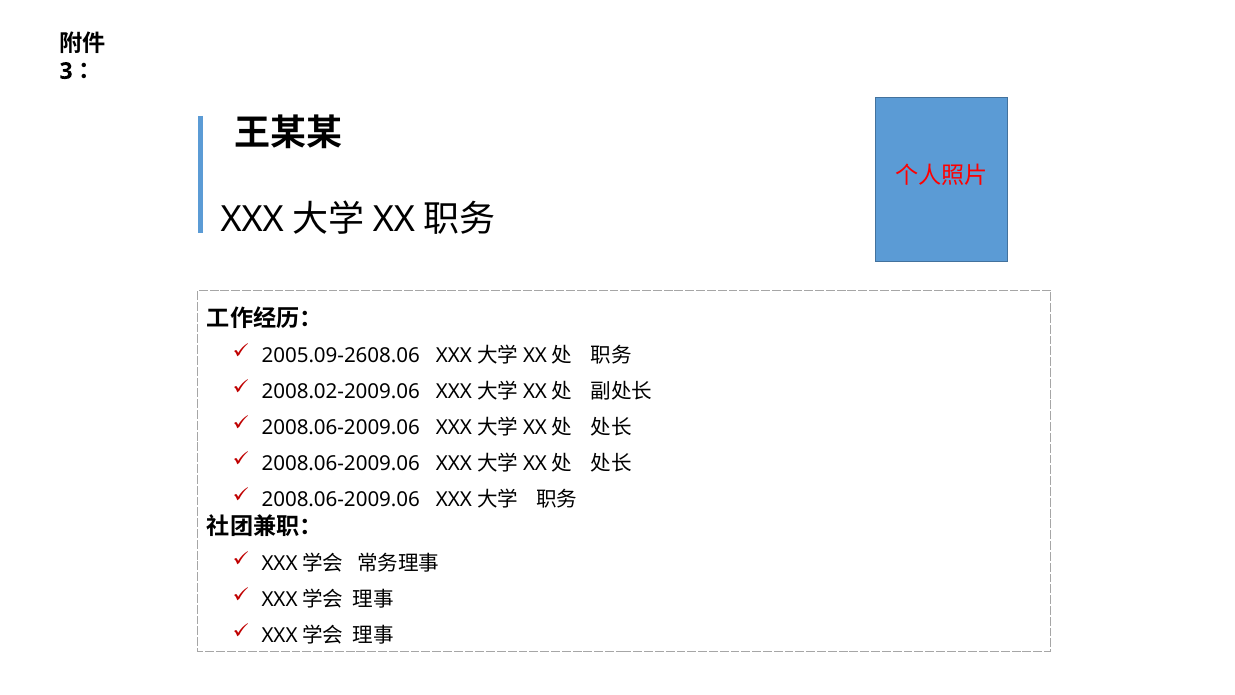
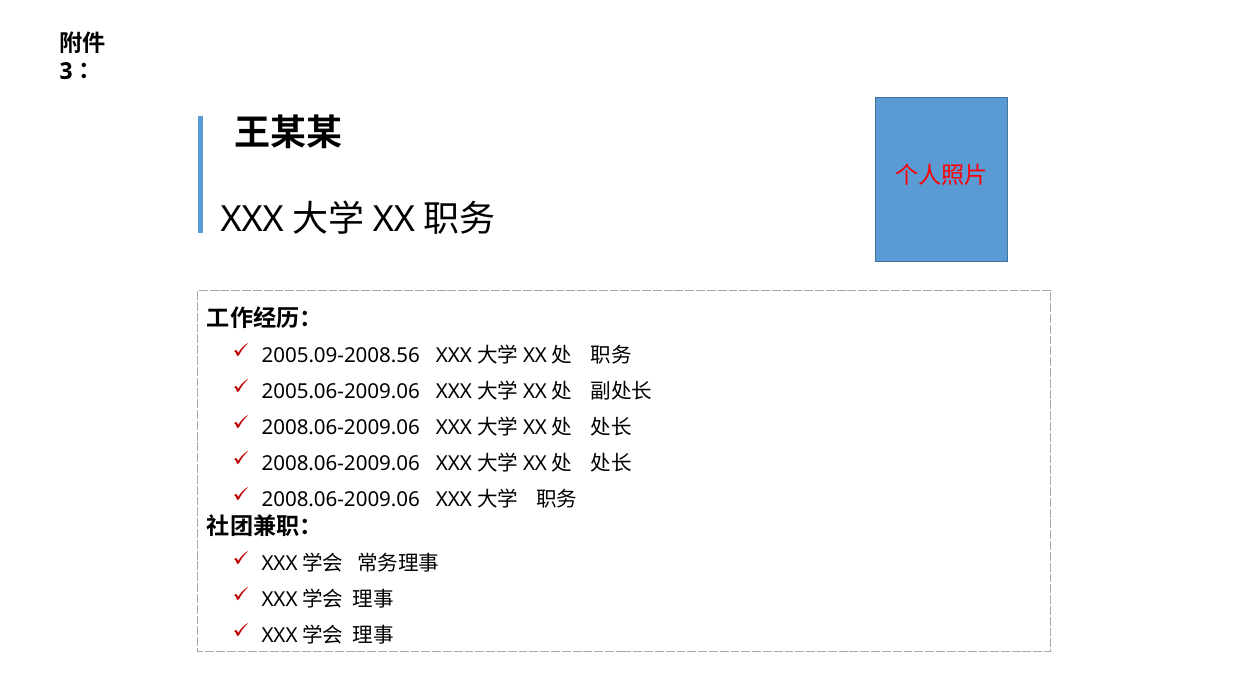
2005.09-2608.06: 2005.09-2608.06 -> 2005.09-2008.56 (341, 356)
2008.02-2009.06: 2008.02-2009.06 -> 2005.06-2009.06 (341, 392)
